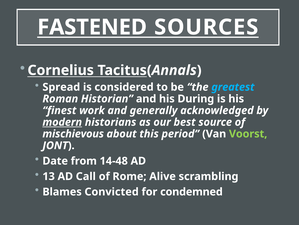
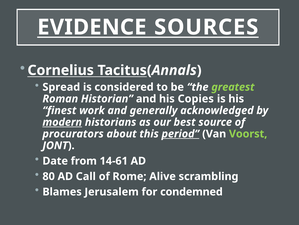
FASTENED: FASTENED -> EVIDENCE (92, 27)
greatest colour: light blue -> light green (233, 87)
During: During -> Copies (196, 98)
mischievous: mischievous -> procurators (73, 133)
period underline: none -> present (180, 133)
14-48: 14-48 -> 14-61 (114, 160)
13: 13 -> 80 (49, 176)
Convicted: Convicted -> Jerusalem (112, 191)
